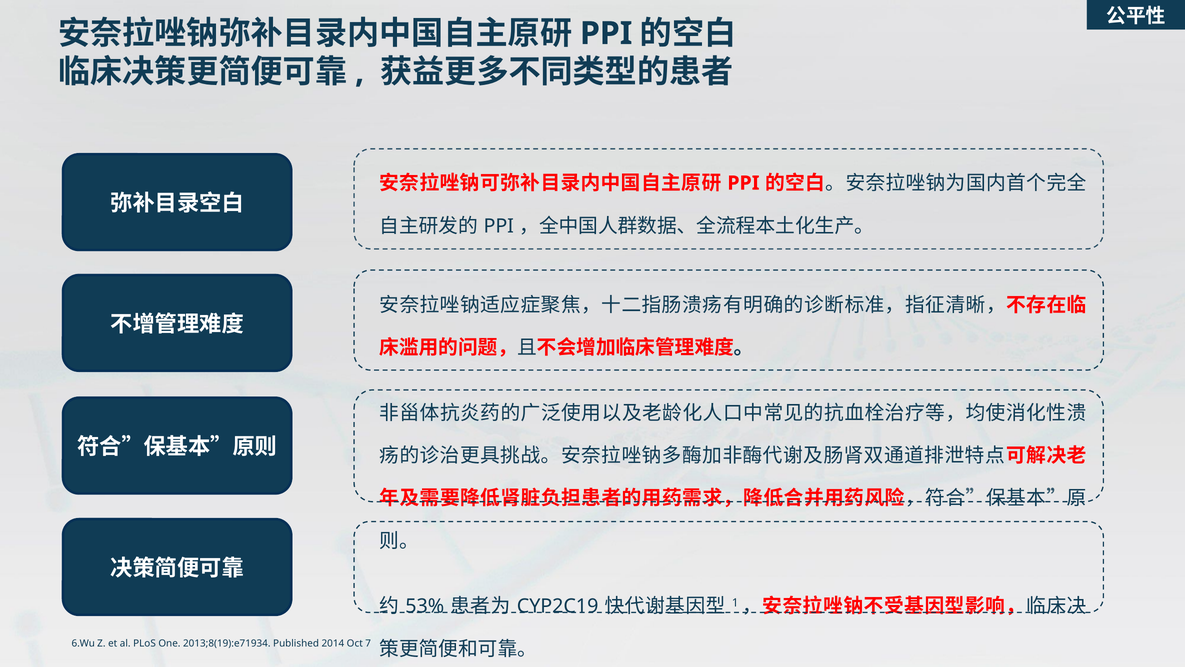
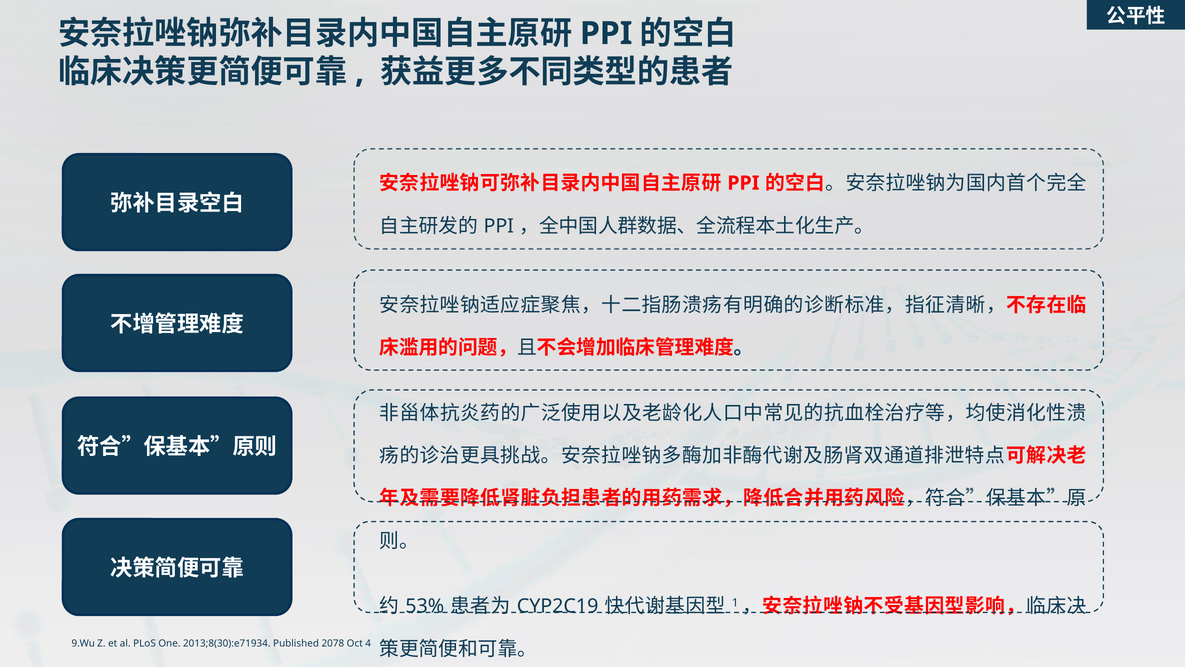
6.Wu: 6.Wu -> 9.Wu (83, 643)
2013;8(19):e71934: 2013;8(19):e71934 -> 2013;8(30):e71934 (227, 643)
2014: 2014 -> 2078 (333, 643)
7: 7 -> 4 (368, 643)
